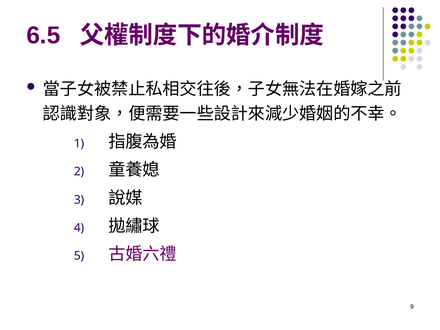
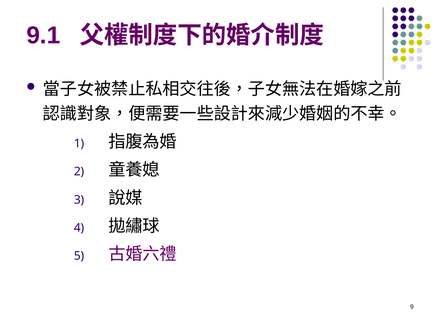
6.5: 6.5 -> 9.1 (43, 36)
